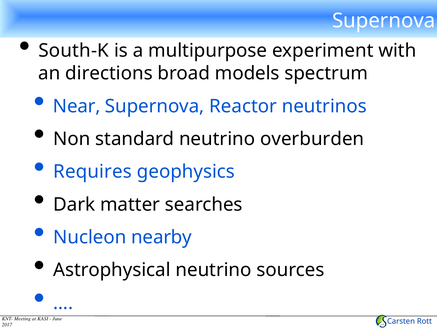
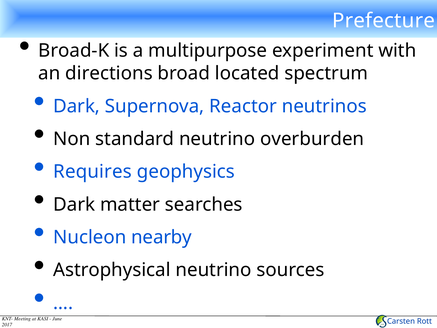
Supernova: Supernova -> Prefecture (384, 21)
South-K: South-K -> Broad-K (74, 51)
models: models -> located (247, 73)
Near: Near -> Dark (77, 106)
